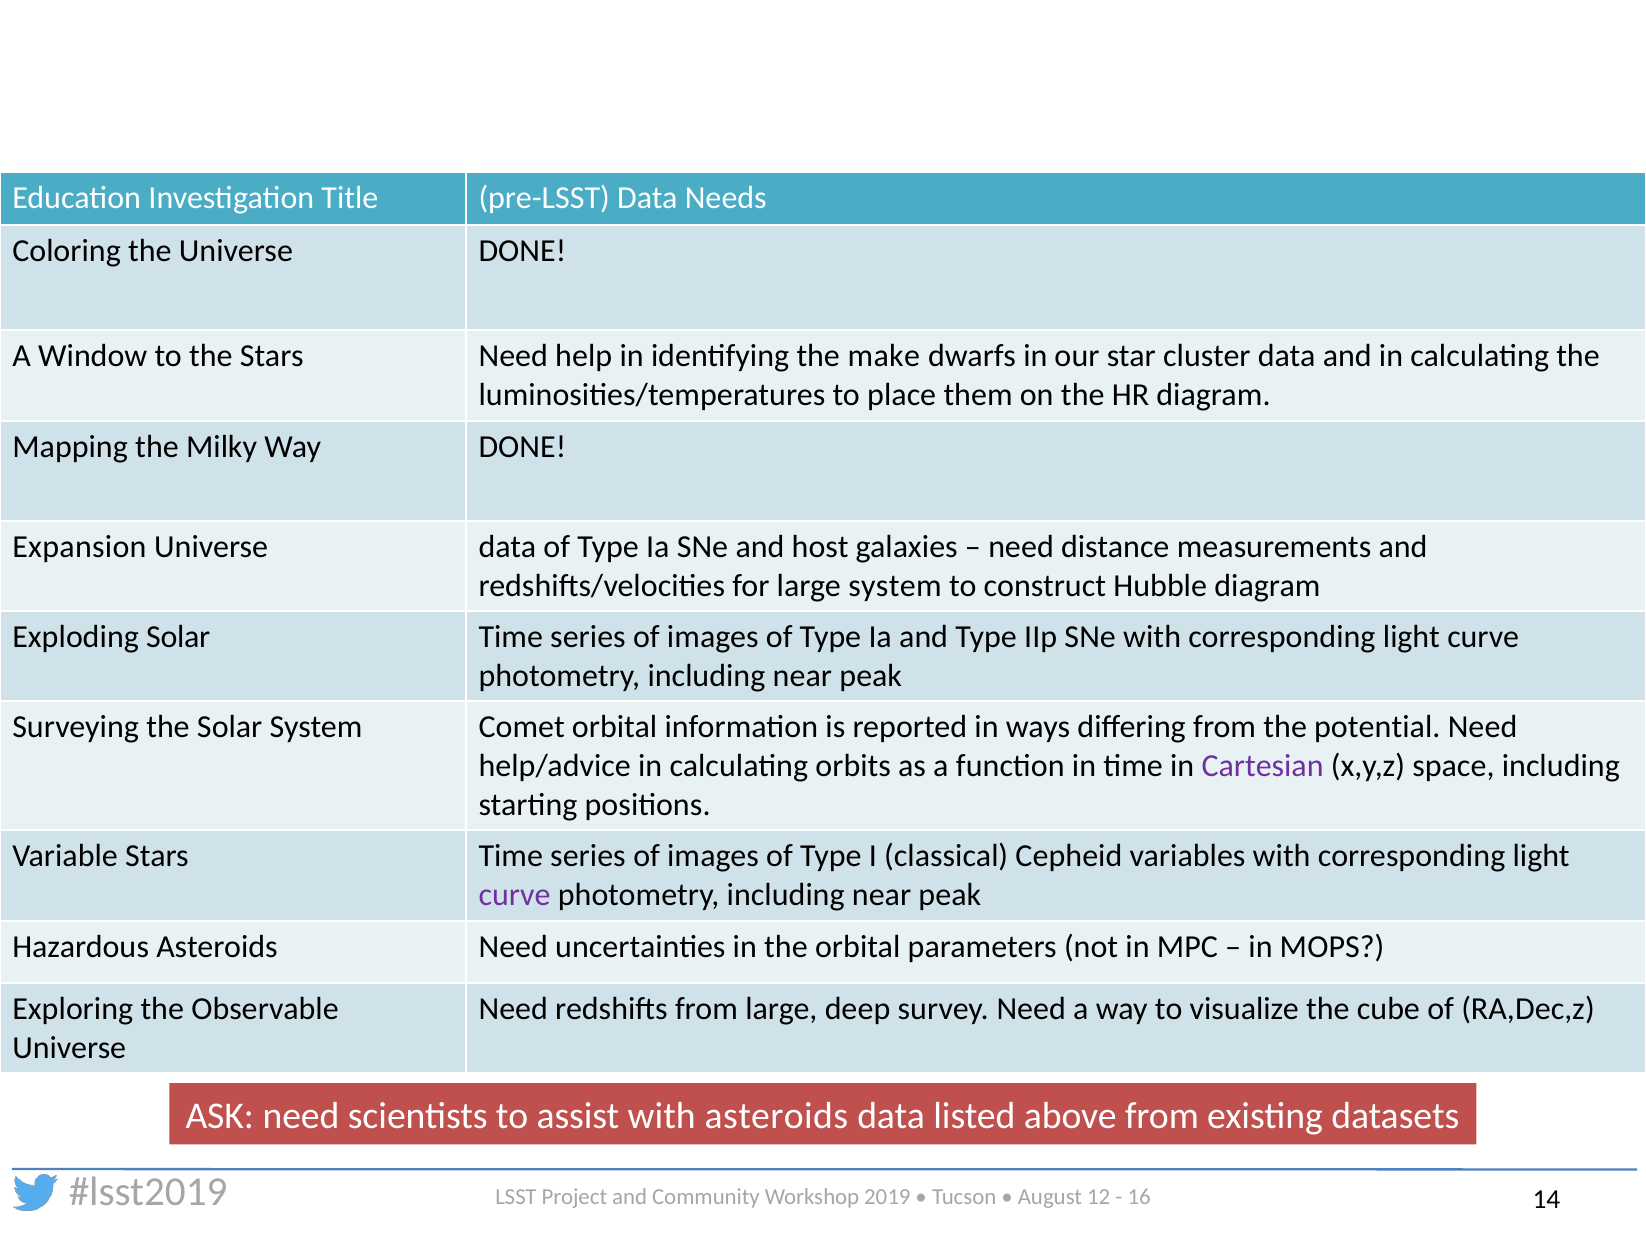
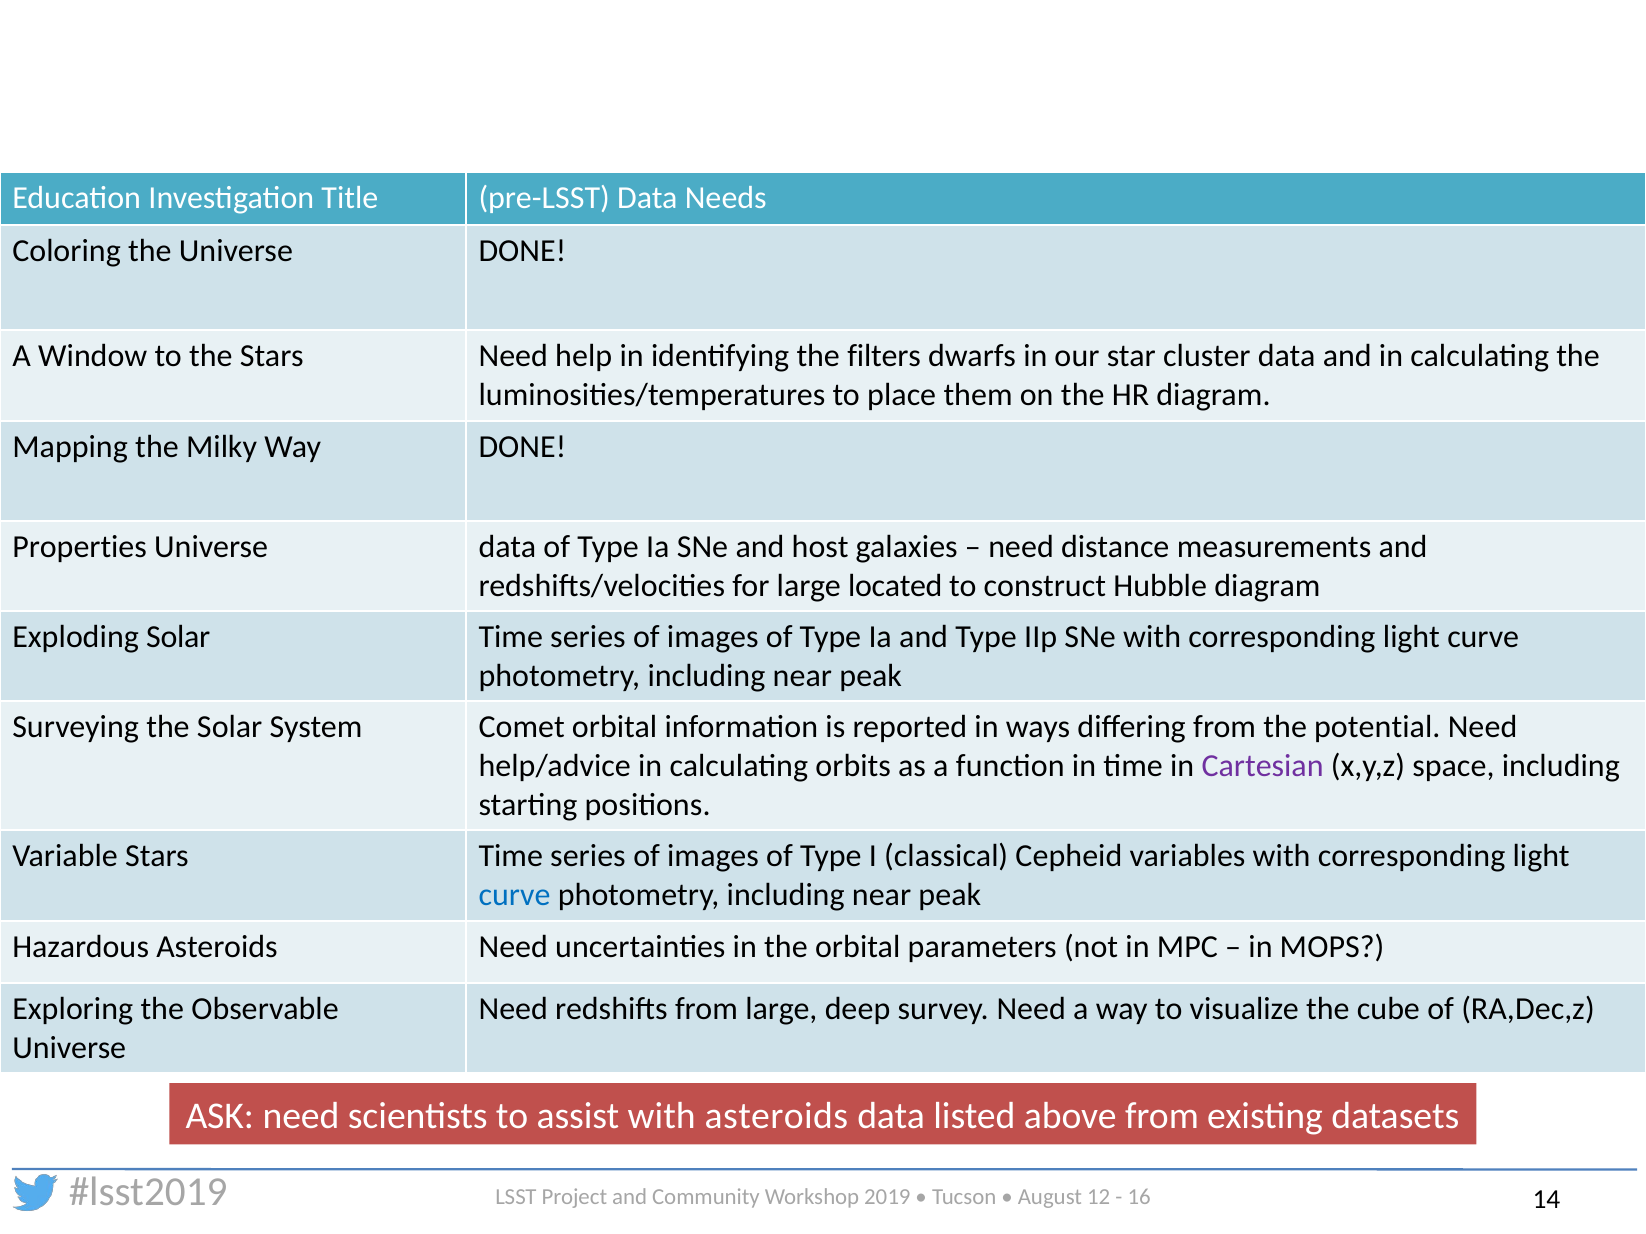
make: make -> filters (884, 356)
Expansion: Expansion -> Properties (80, 547)
large system: system -> located (895, 586)
curve colour: purple -> blue (515, 896)
